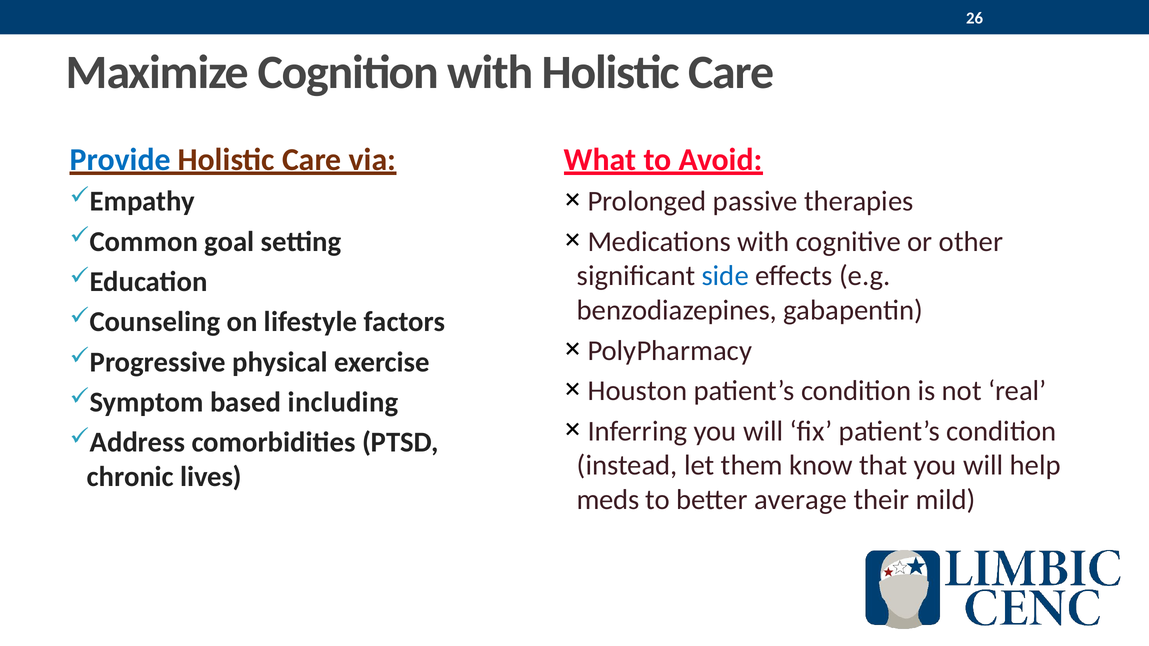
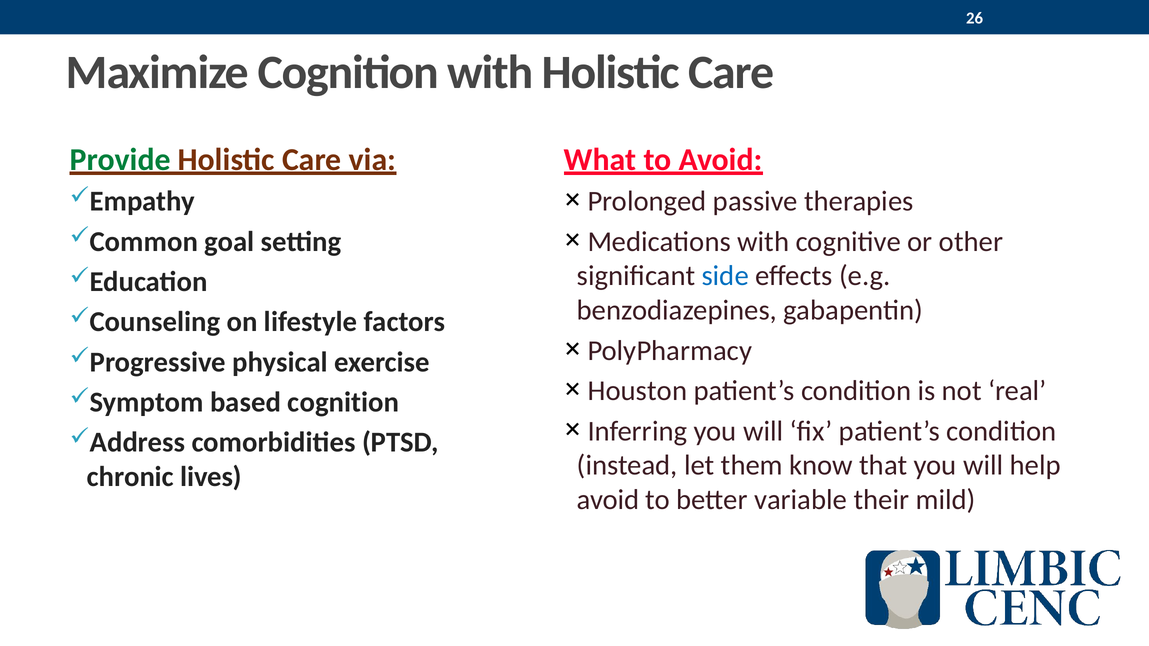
Provide colour: blue -> green (120, 160)
based including: including -> cognition (343, 402)
meds: meds -> avoid (608, 500)
average: average -> variable (801, 500)
